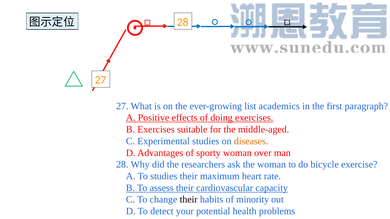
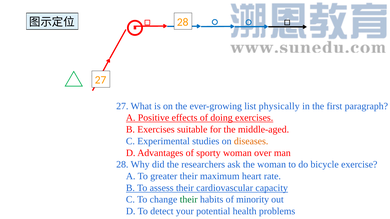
academics: academics -> physically (279, 106)
To studies: studies -> greater (164, 176)
their colour: black -> green (189, 200)
